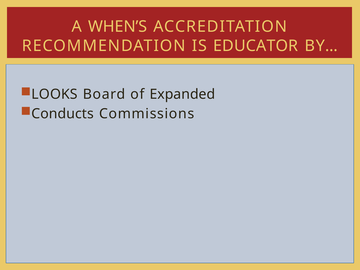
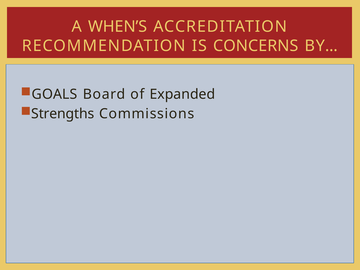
EDUCATOR: EDUCATOR -> CONCERNS (256, 46)
LOOKS: LOOKS -> GOALS (55, 94)
Conducts: Conducts -> Strengths (63, 114)
